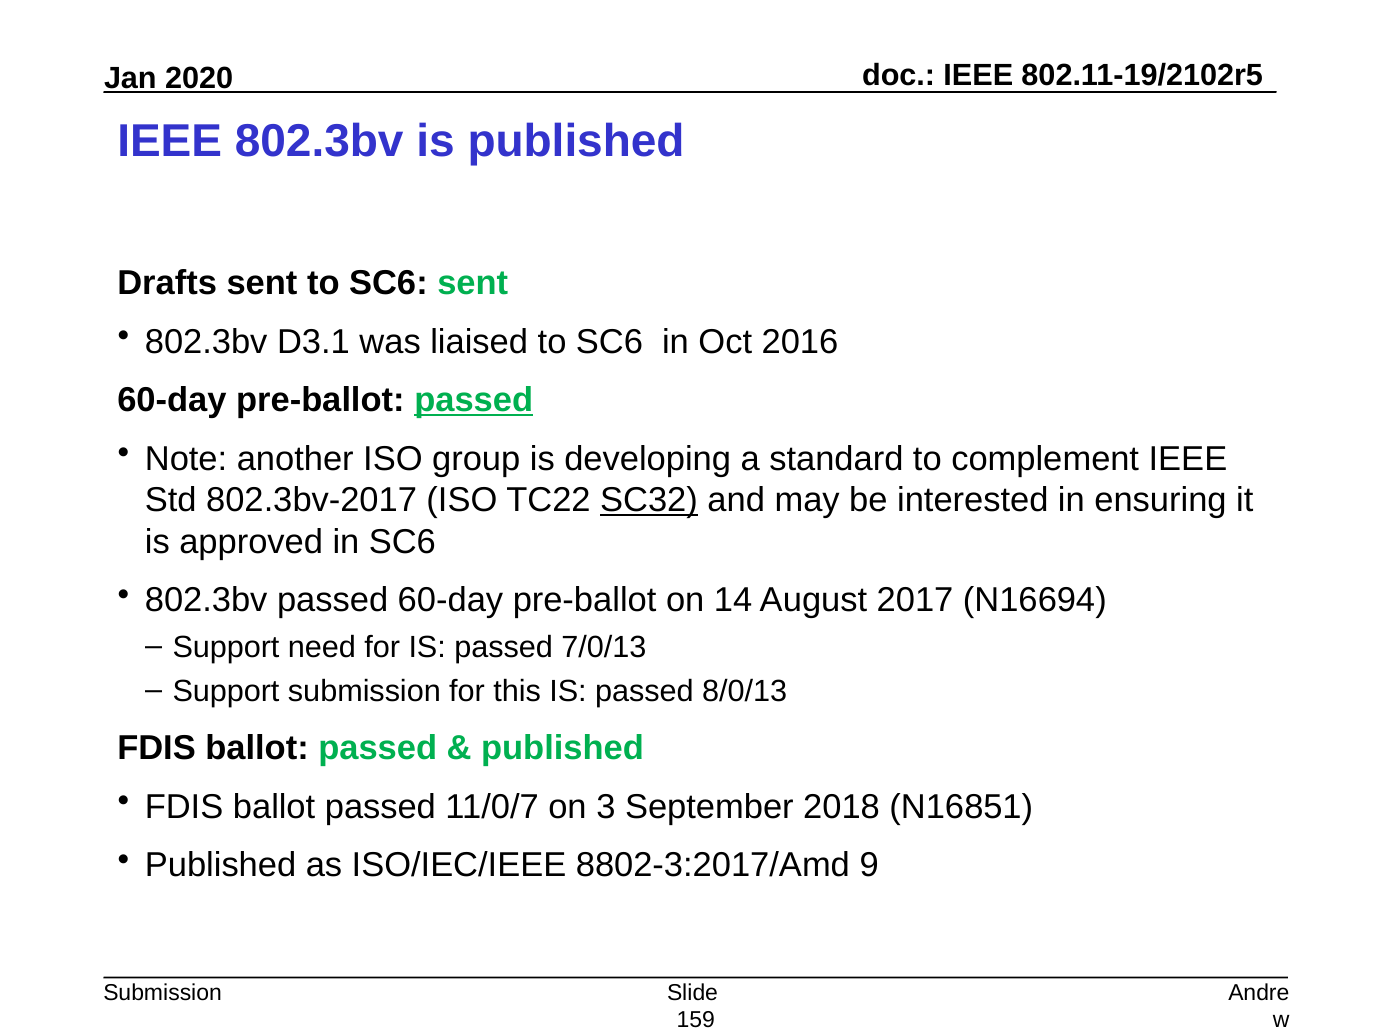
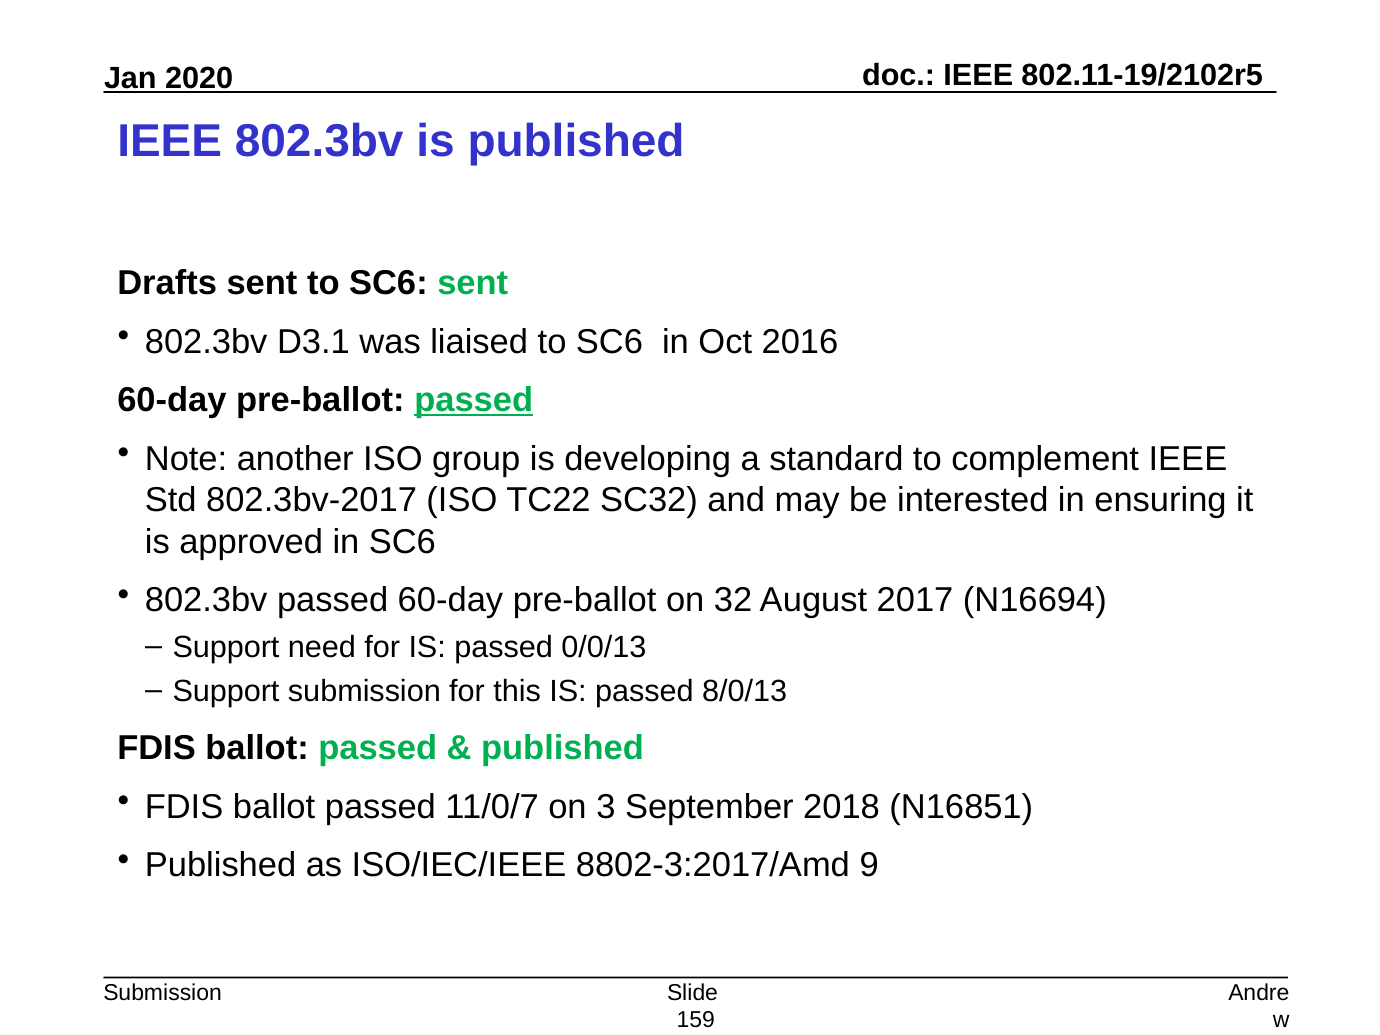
SC32 underline: present -> none (649, 501)
14: 14 -> 32 (733, 601)
7/0/13: 7/0/13 -> 0/0/13 (604, 647)
